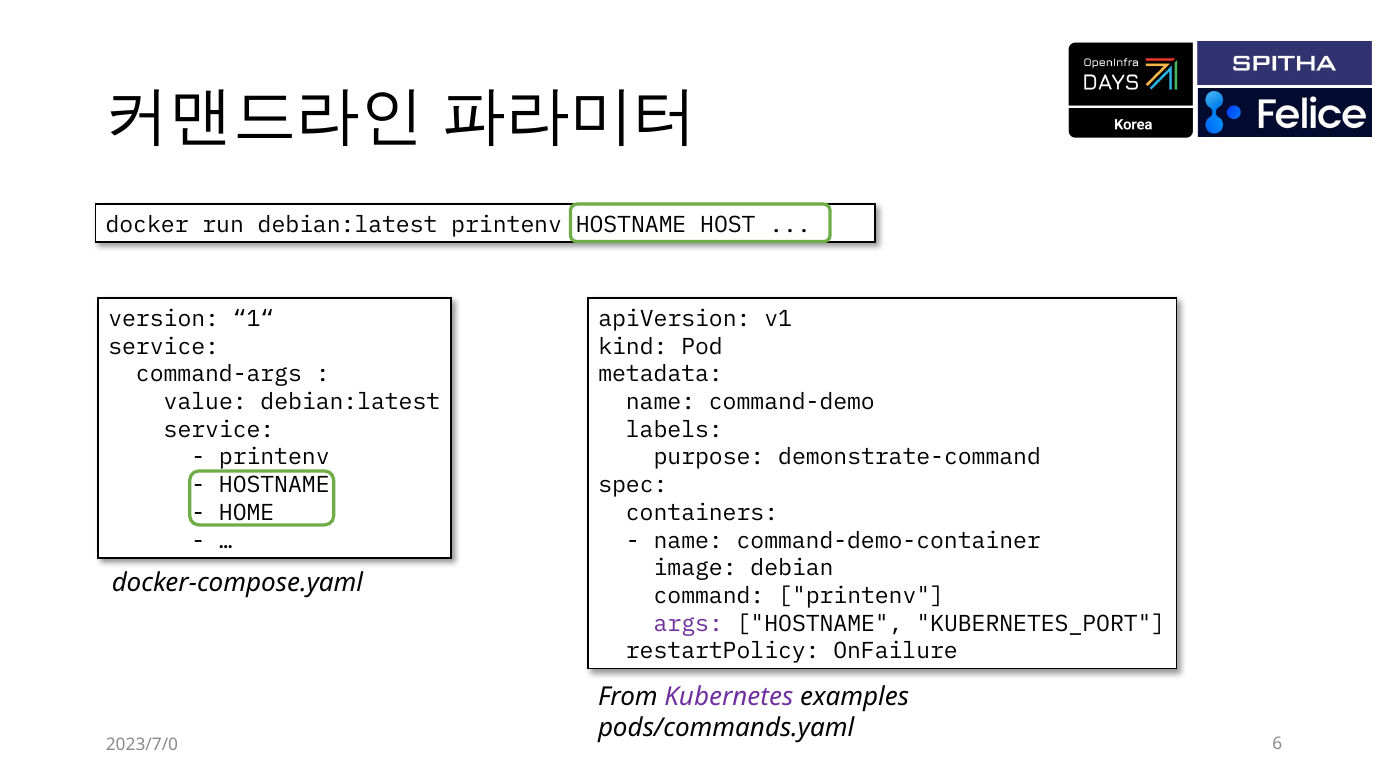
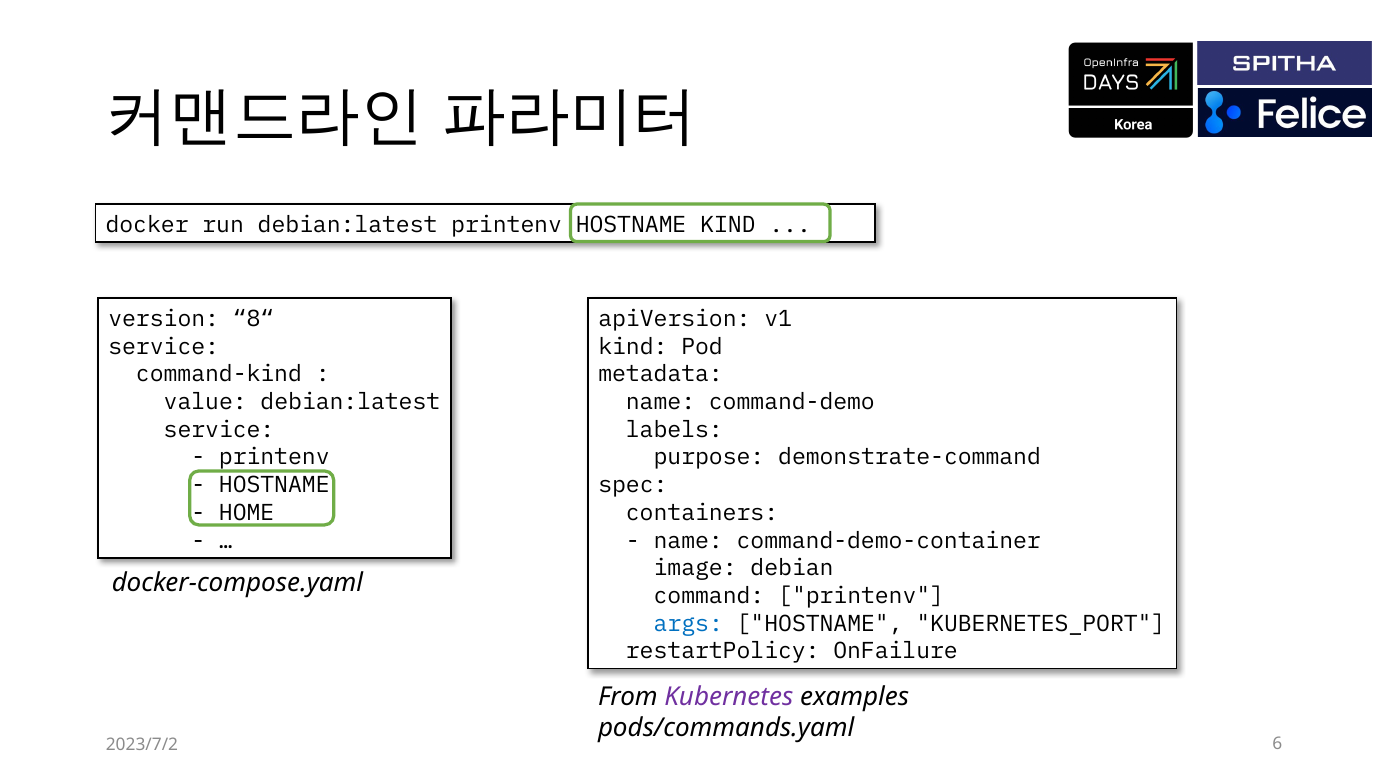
HOSTNAME HOST: HOST -> KIND (728, 225)
1“: 1“ -> 8“ (254, 319)
command-args: command-args -> command-kind (219, 375)
args colour: purple -> blue (688, 624)
2023/7/0: 2023/7/0 -> 2023/7/2 (142, 746)
